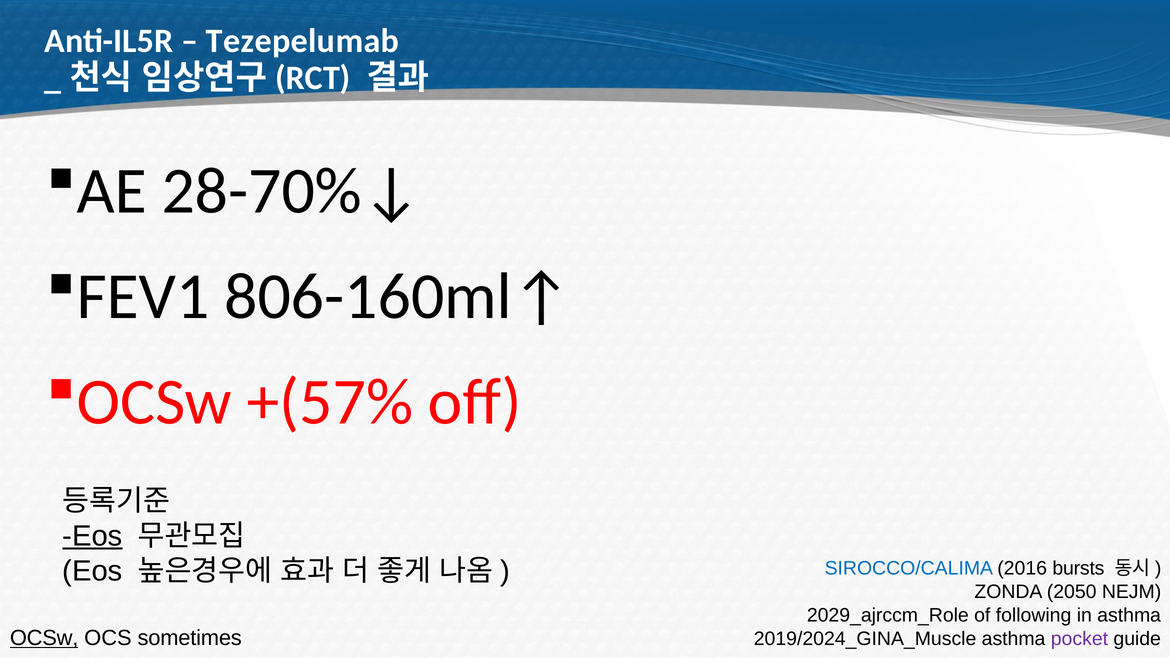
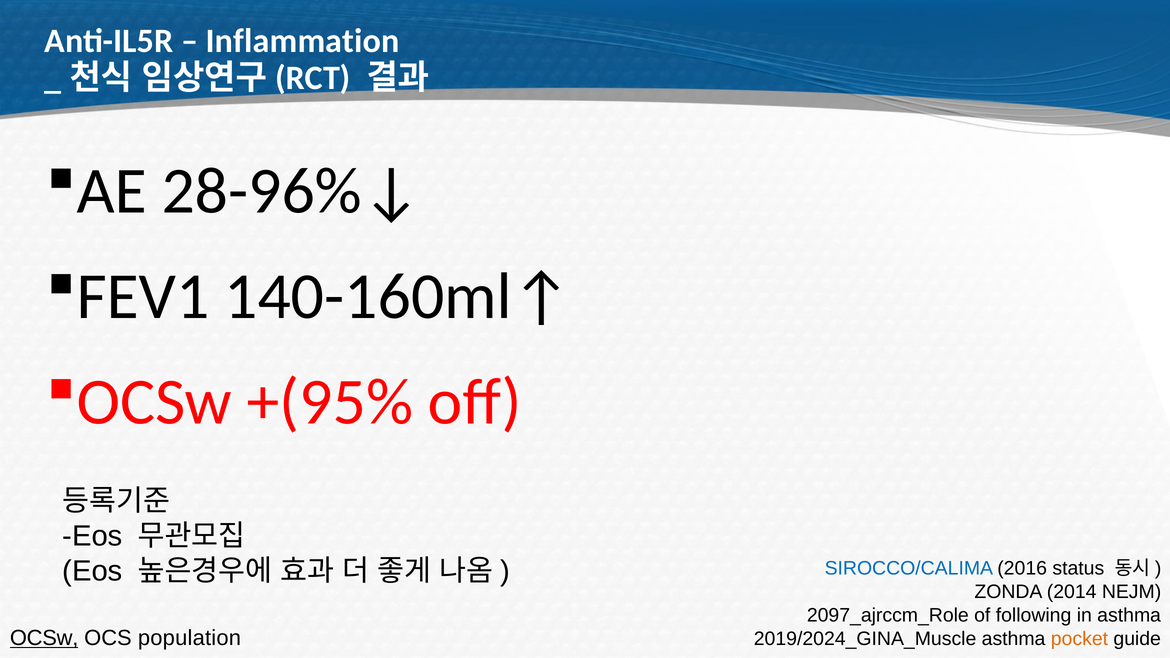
Tezepelumab: Tezepelumab -> Inflammation (303, 41)
28-70%↓: 28-70%↓ -> 28-96%↓ (292, 191)
806-160ml↑: 806-160ml↑ -> 140-160ml↑ (398, 297)
+(57%: +(57% -> +(95% (330, 402)
Eos underline: present -> none (92, 536)
bursts: bursts -> status (1078, 569)
2050: 2050 -> 2014 (1072, 592)
2029_ajrccm_Role: 2029_ajrccm_Role -> 2097_ajrccm_Role (888, 615)
sometimes: sometimes -> population (189, 638)
pocket colour: purple -> orange (1079, 639)
